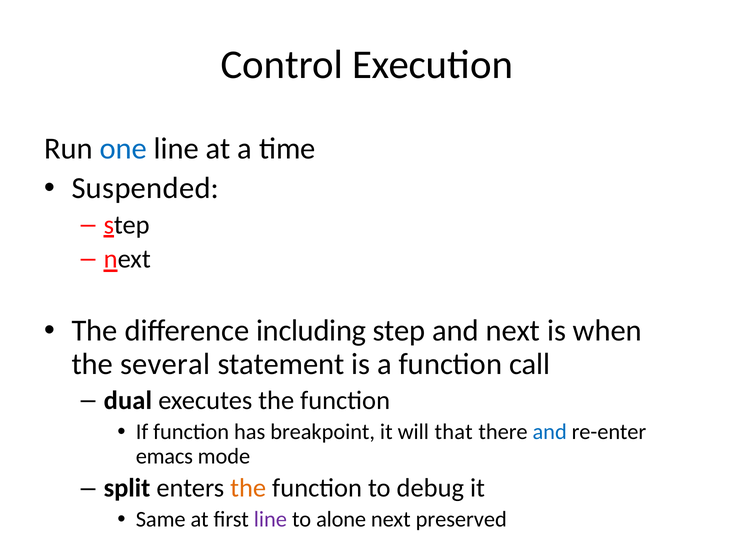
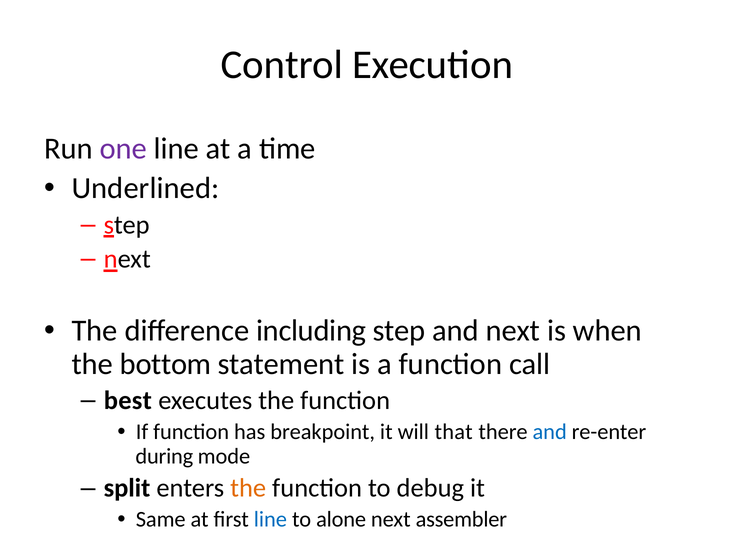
one colour: blue -> purple (123, 148)
Suspended: Suspended -> Underlined (145, 188)
several: several -> bottom (166, 364)
dual: dual -> best (128, 400)
emacs: emacs -> during (164, 456)
line colour: purple -> blue (270, 519)
preserved: preserved -> assembler (461, 519)
